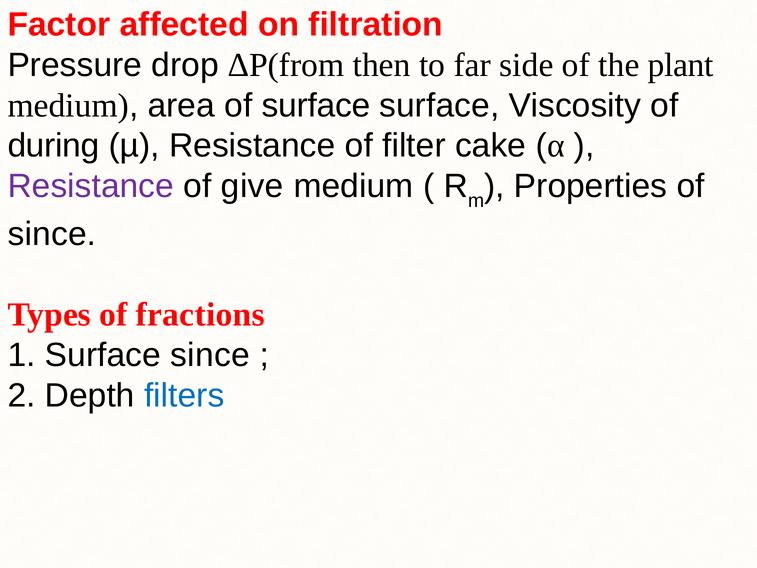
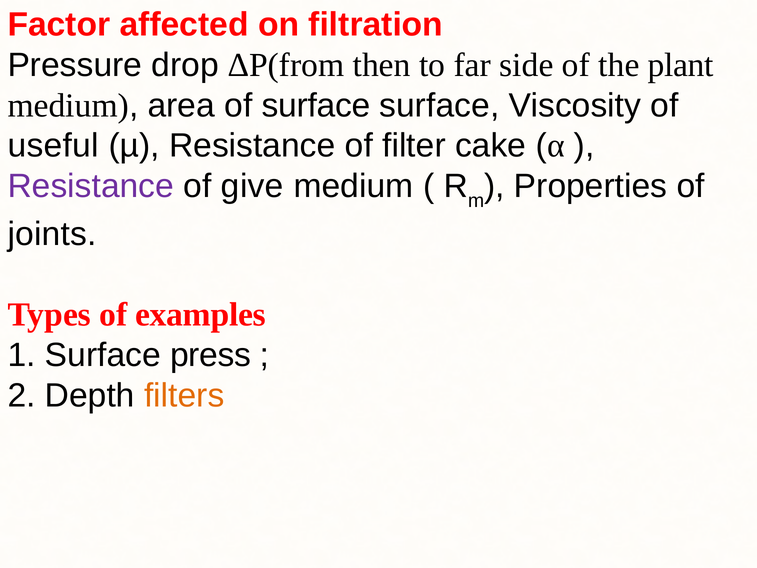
during: during -> useful (53, 146)
since: since -> joints (52, 234)
fractions: fractions -> examples (201, 315)
Surface since: since -> press (211, 355)
filters colour: blue -> orange (184, 395)
